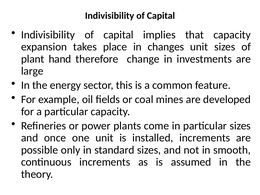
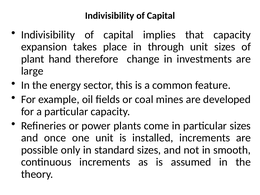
changes: changes -> through (166, 47)
